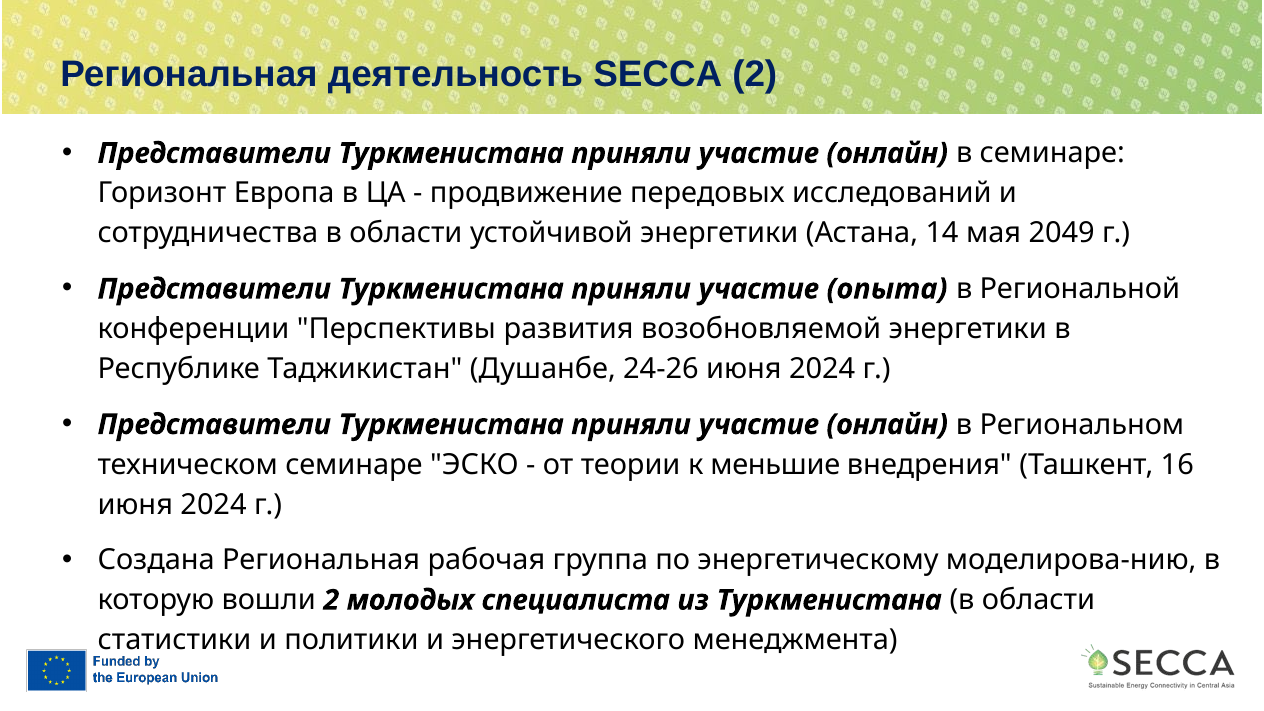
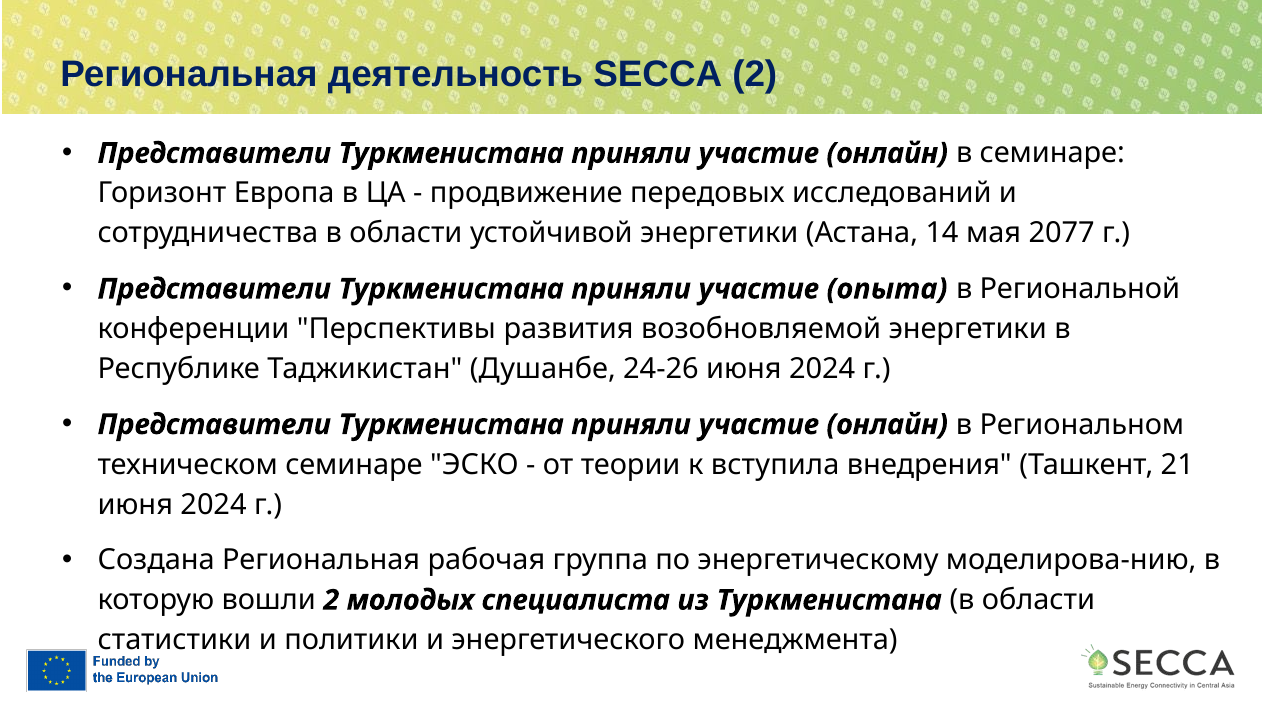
2049: 2049 -> 2077 (1062, 233)
меньшие: меньшие -> вступила (775, 465)
16: 16 -> 21 (1177, 465)
